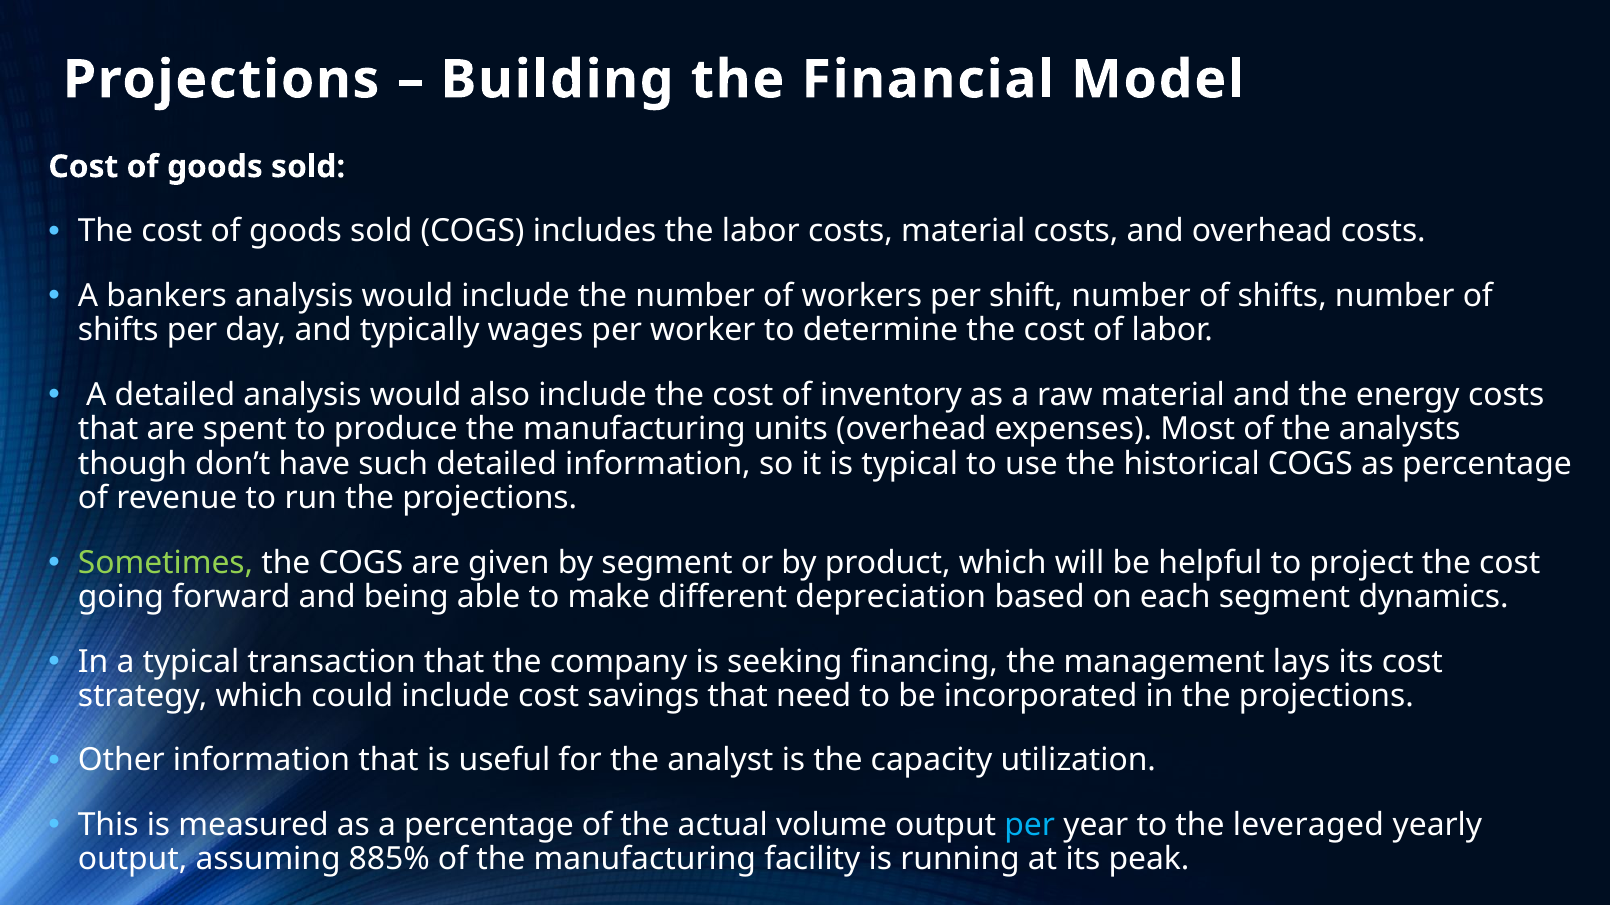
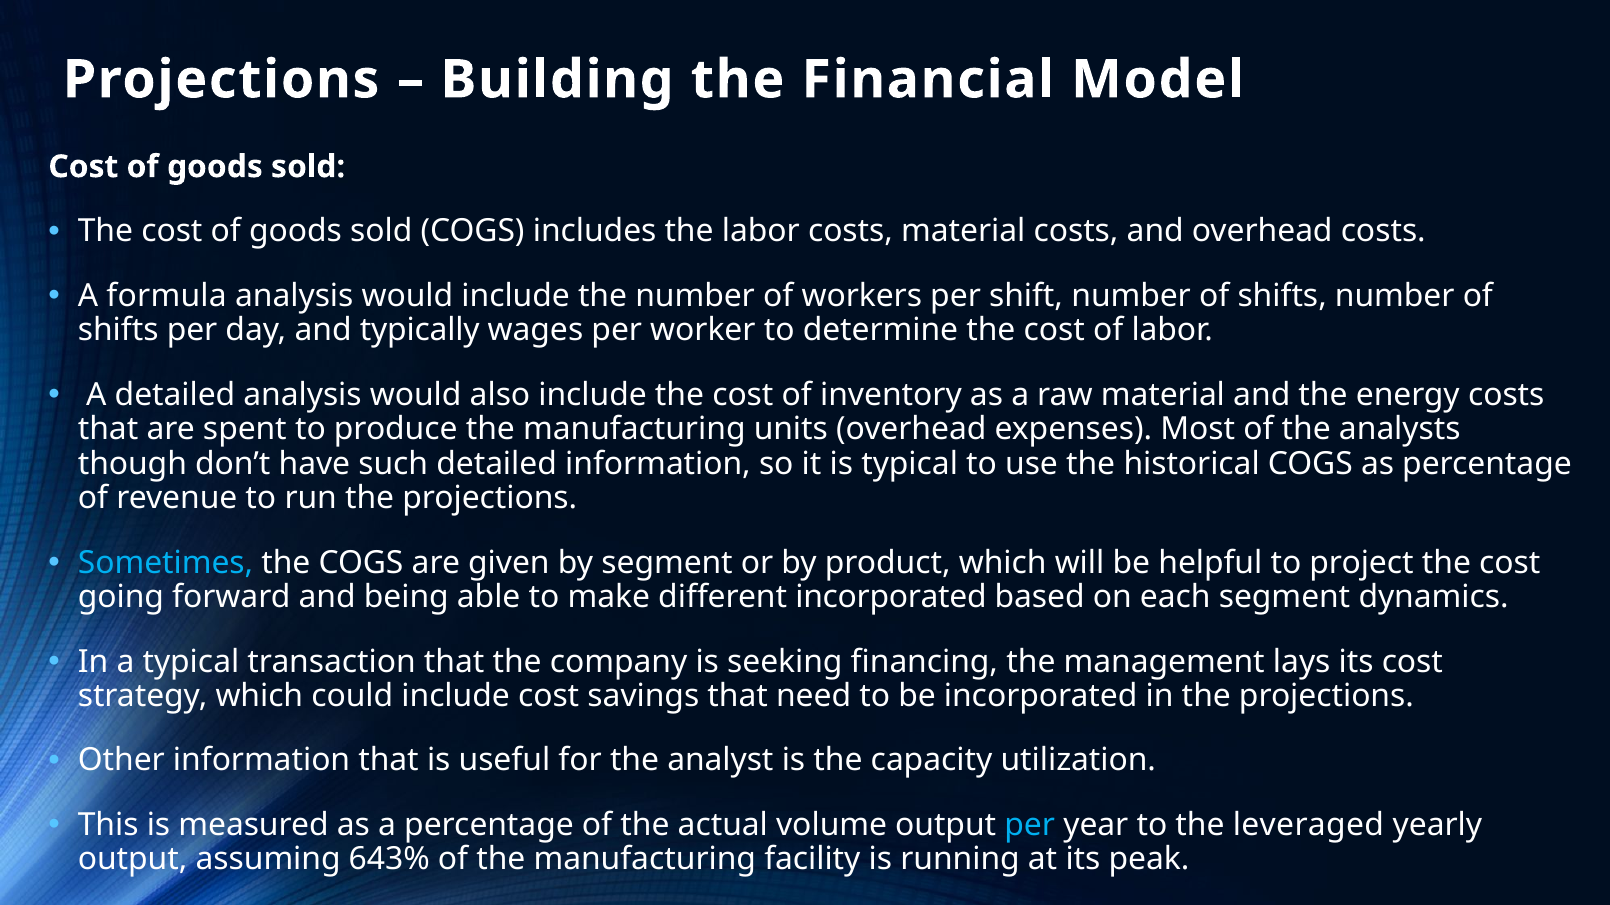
bankers: bankers -> formula (167, 296)
Sometimes colour: light green -> light blue (166, 563)
different depreciation: depreciation -> incorporated (891, 597)
885%: 885% -> 643% (389, 860)
